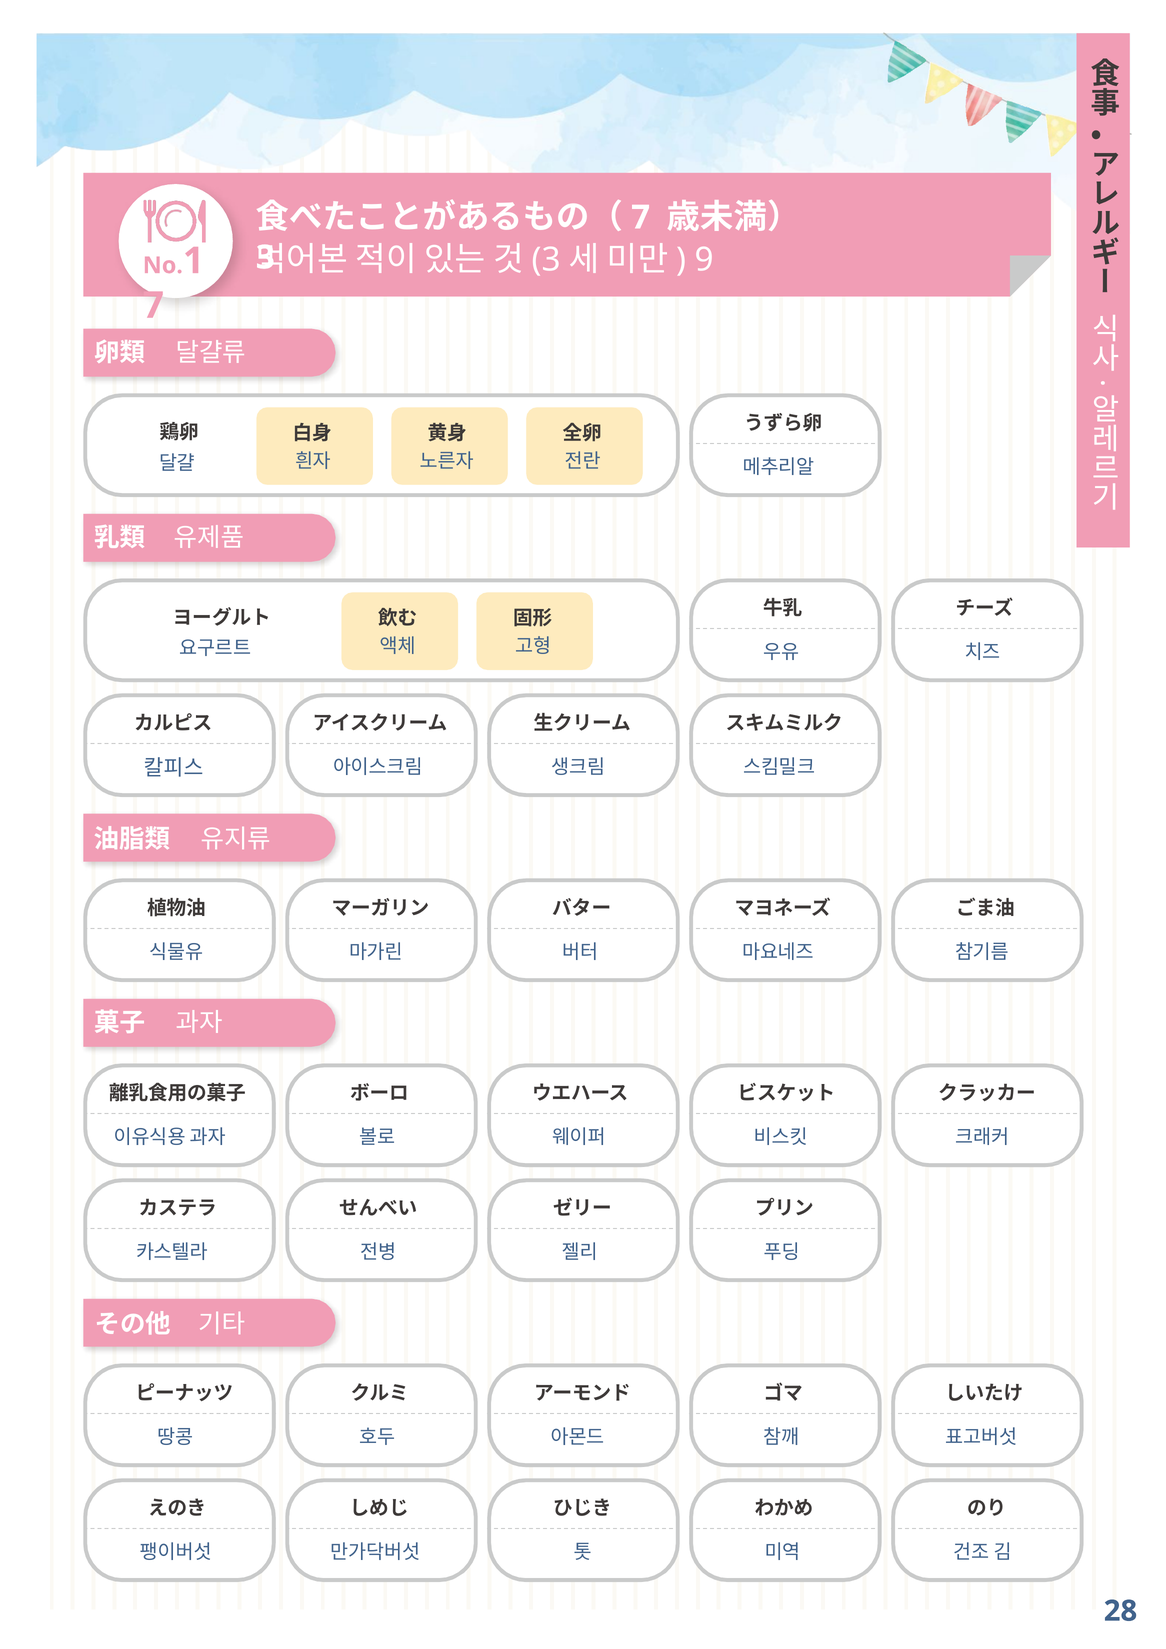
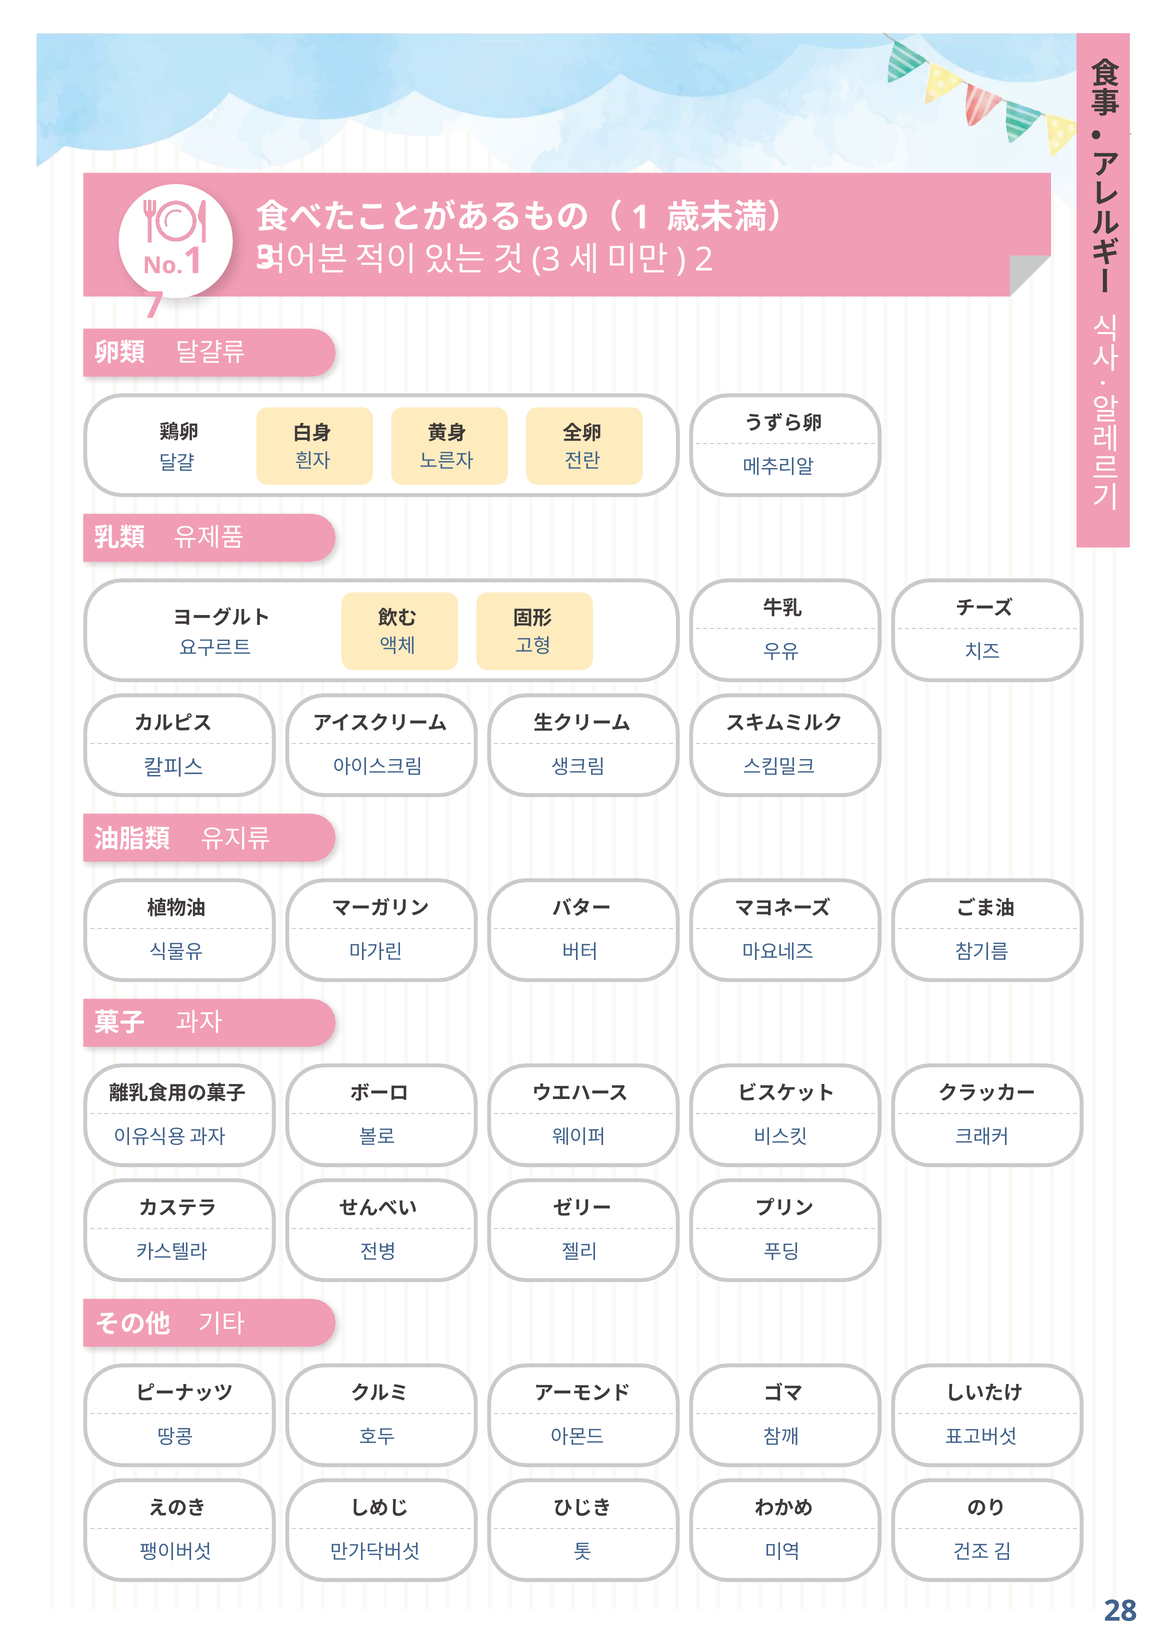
7: 7 -> 1 (641, 218)
9: 9 -> 2 (704, 260)
